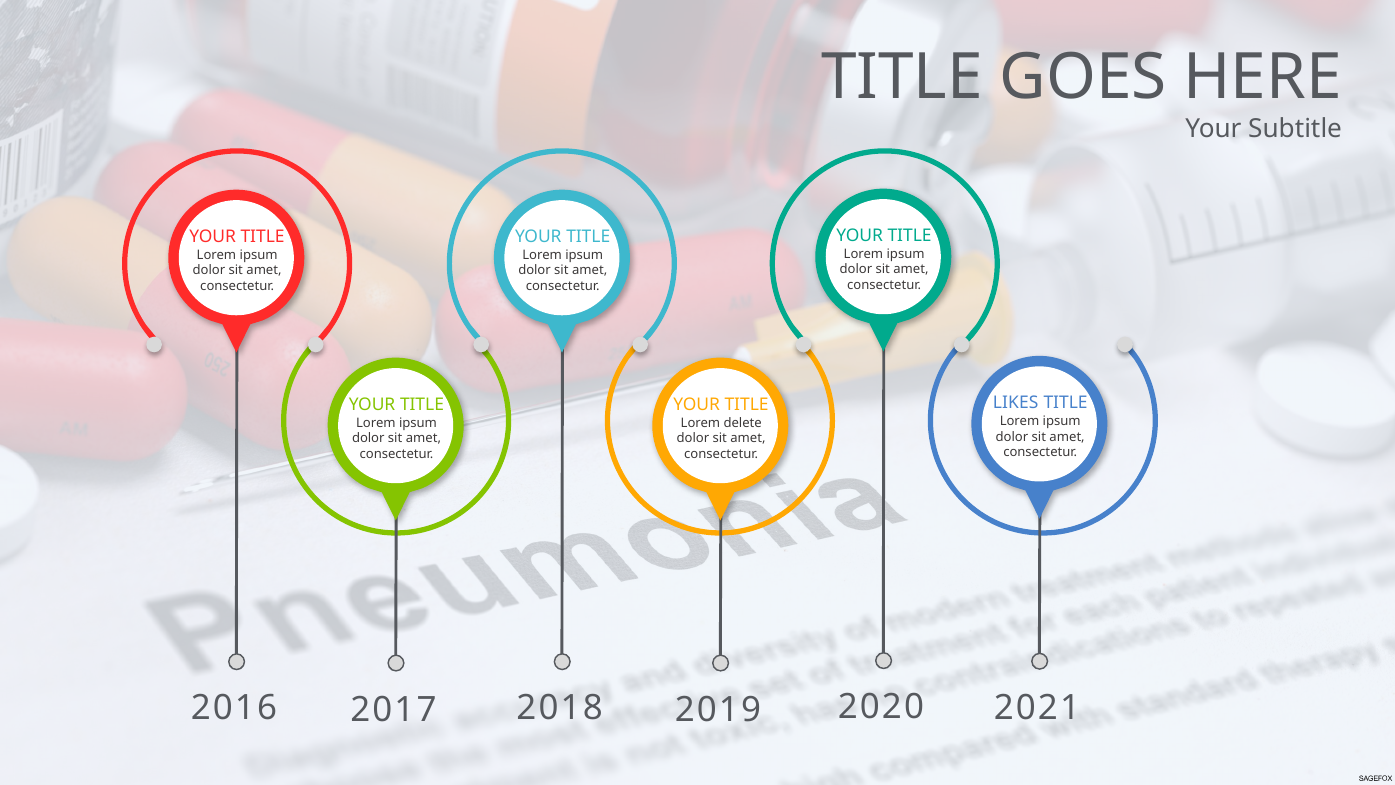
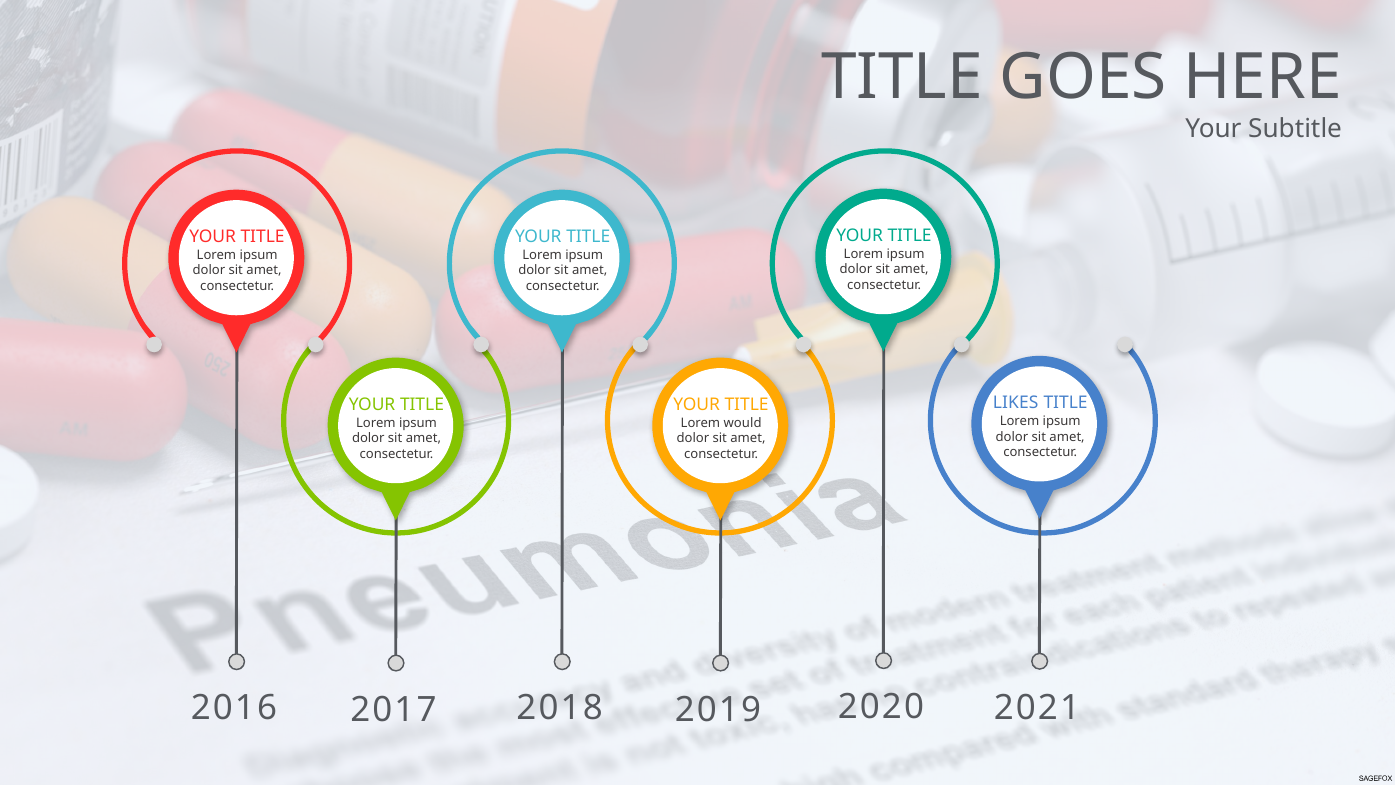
delete: delete -> would (743, 423)
